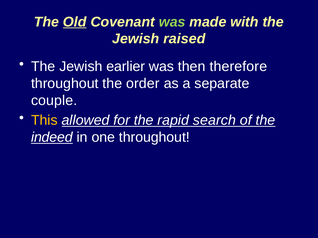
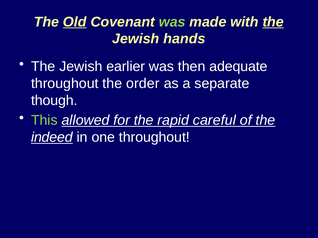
the underline: none -> present (273, 22)
raised: raised -> hands (184, 39)
therefore: therefore -> adequate (238, 67)
couple: couple -> though (54, 101)
This colour: yellow -> light green (44, 120)
search: search -> careful (214, 120)
